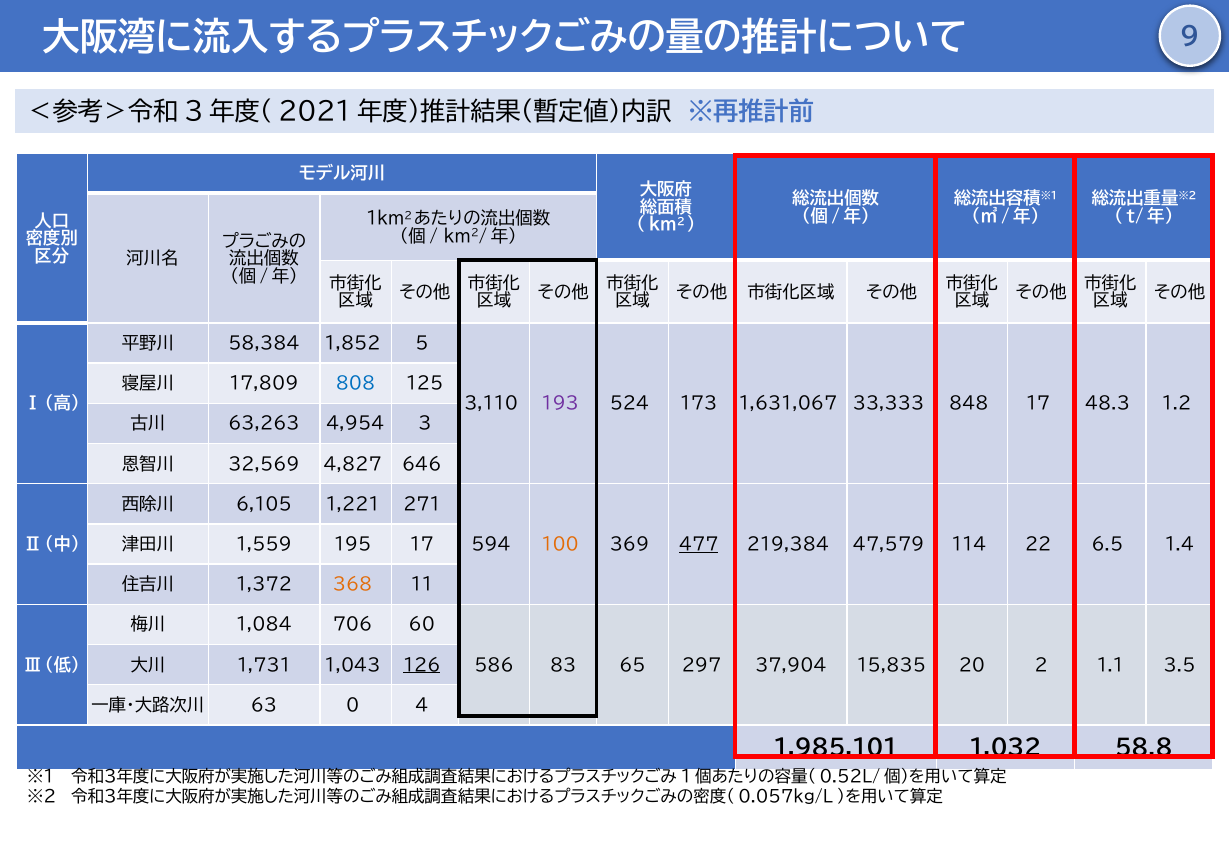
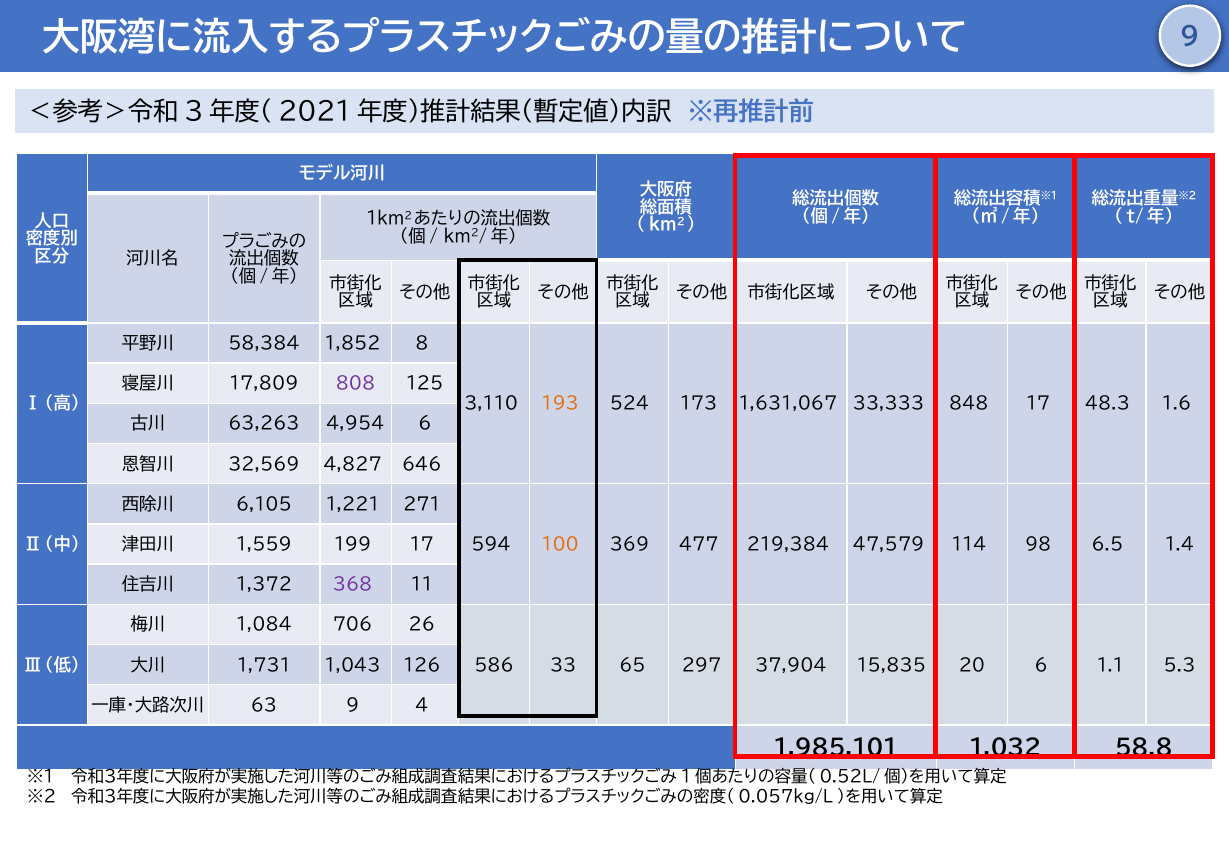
5: 5 -> 8 (422, 344)
808 colour: blue -> purple (356, 384)
193 colour: purple -> orange (560, 404)
1.2: 1.2 -> 1.6 (1177, 404)
4,954 3: 3 -> 6 (425, 424)
195: 195 -> 199 (353, 545)
477 underline: present -> none (699, 545)
22: 22 -> 98 (1038, 545)
368 colour: orange -> purple (353, 585)
60: 60 -> 26 (422, 625)
126 underline: present -> none (422, 665)
83: 83 -> 33 (563, 665)
20 2: 2 -> 6 (1041, 665)
3.5: 3.5 -> 5.3 (1180, 665)
63 0: 0 -> 9 (353, 706)
